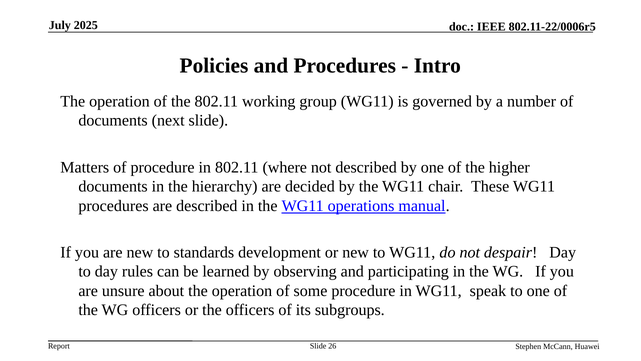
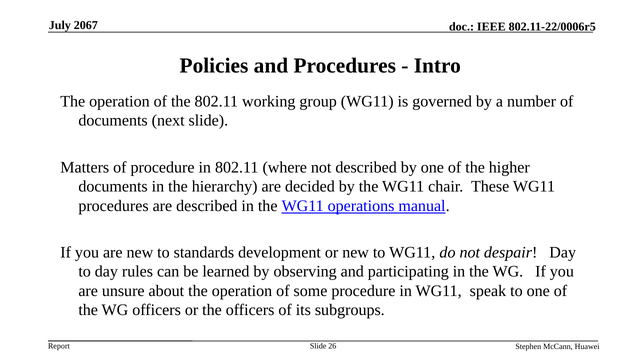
2025: 2025 -> 2067 (86, 25)
